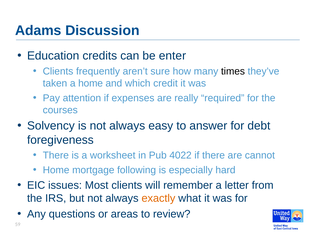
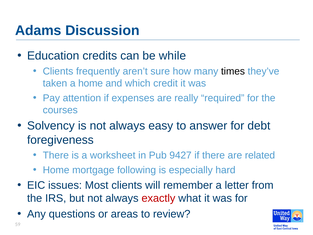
enter: enter -> while (172, 56)
4022: 4022 -> 9427 (181, 155)
cannot: cannot -> related (260, 155)
exactly colour: orange -> red (158, 198)
